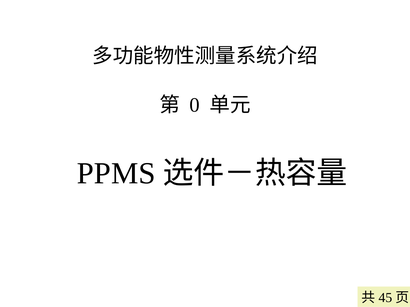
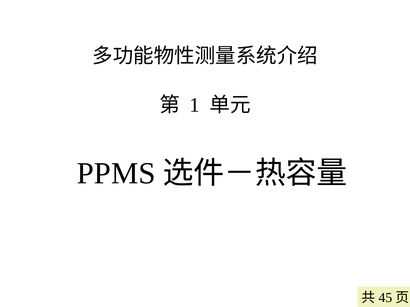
0: 0 -> 1 (194, 105)
